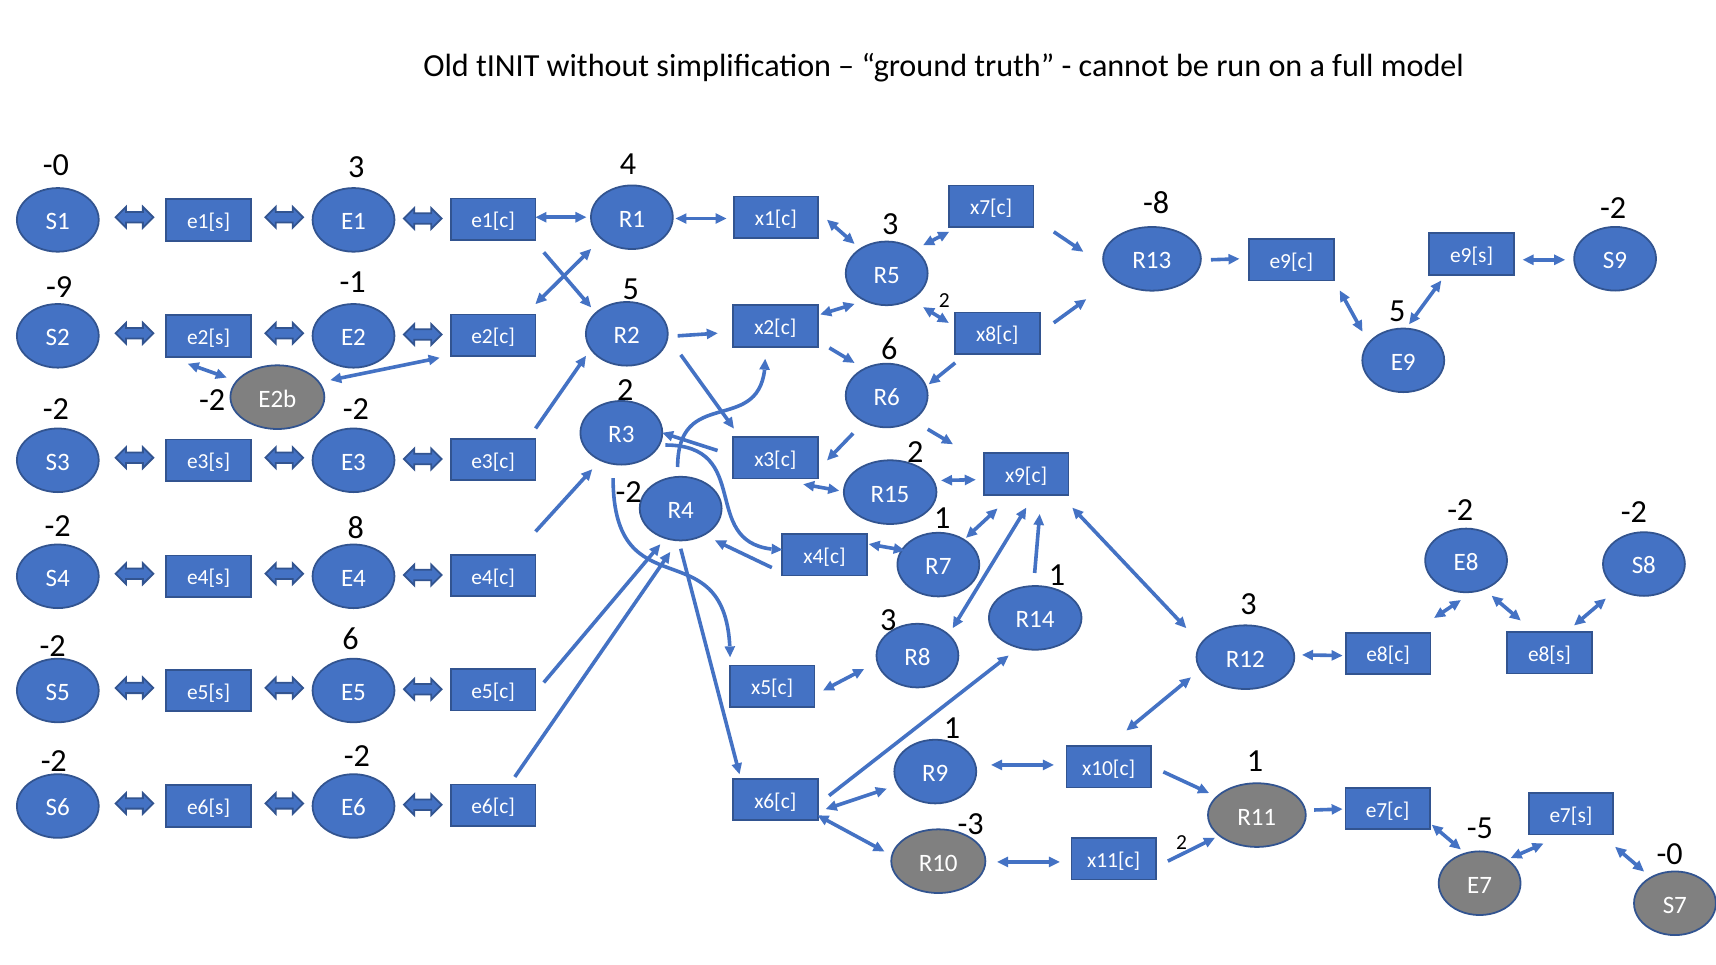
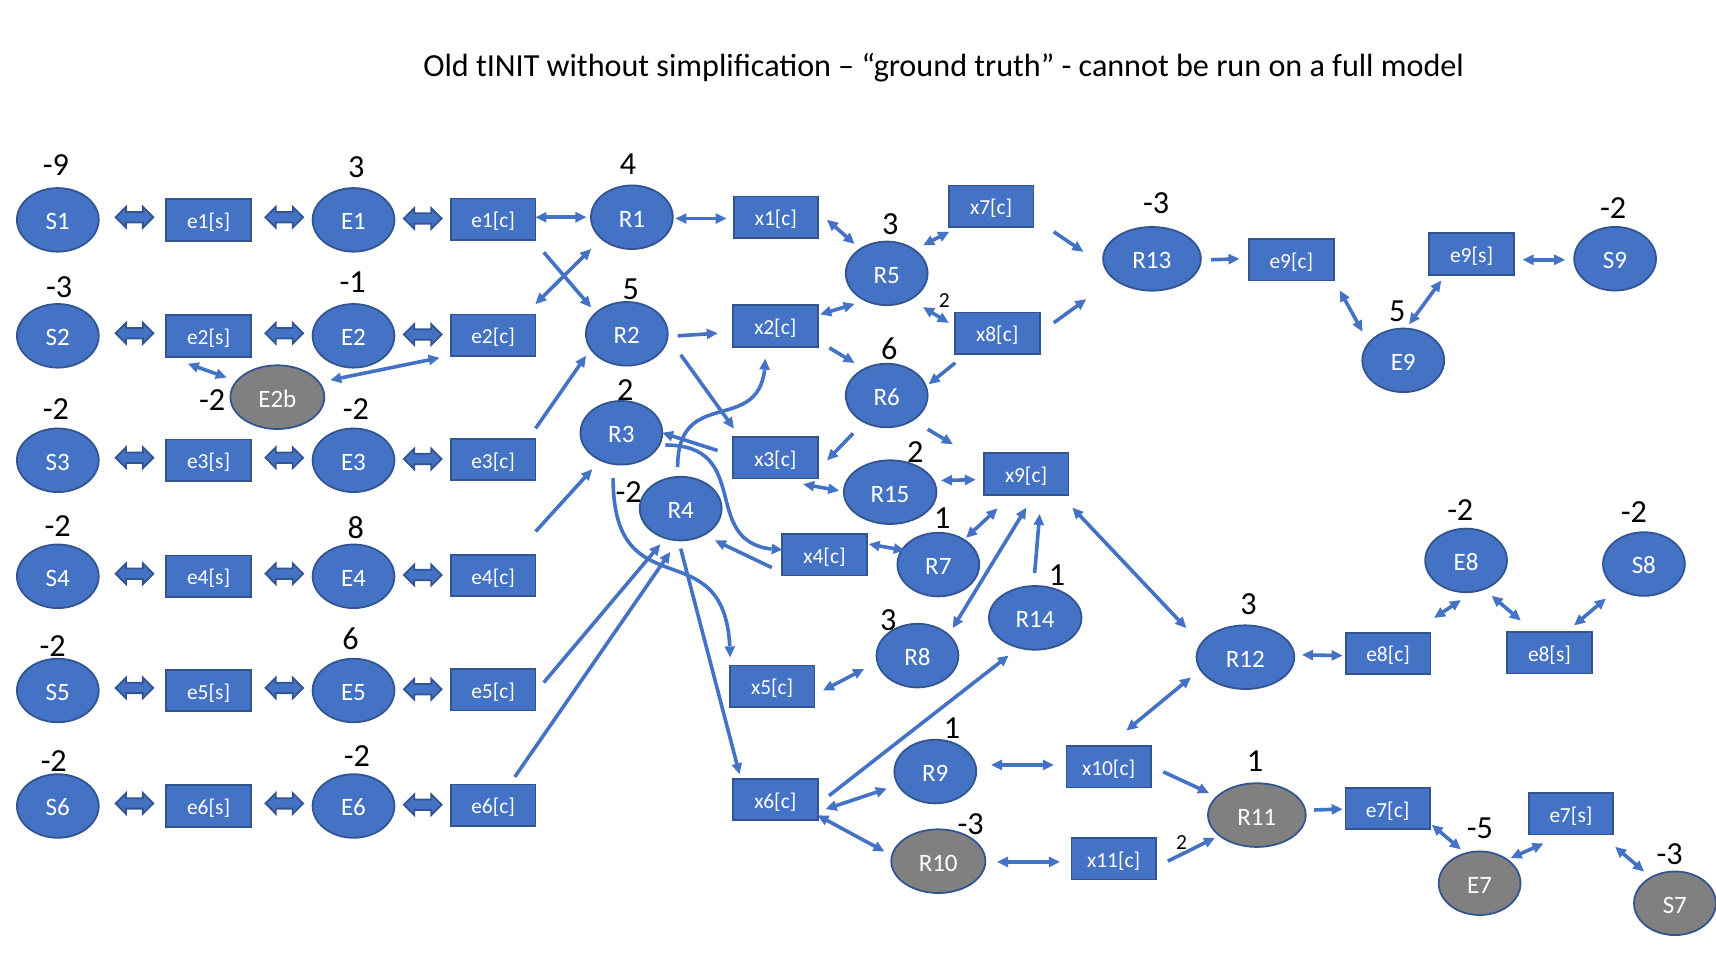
-0: -0 -> -9 (56, 165)
-8: -8 -> -3 (1156, 203)
-9: -9 -> -3 (59, 287)
-0: -0 -> -3 (1670, 854)
